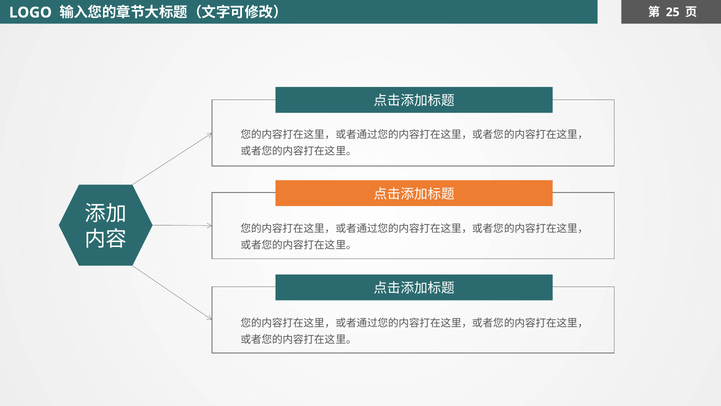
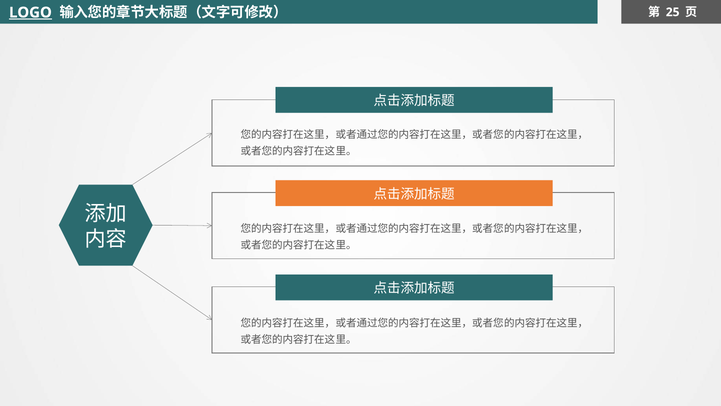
LOGO underline: none -> present (30, 13)
